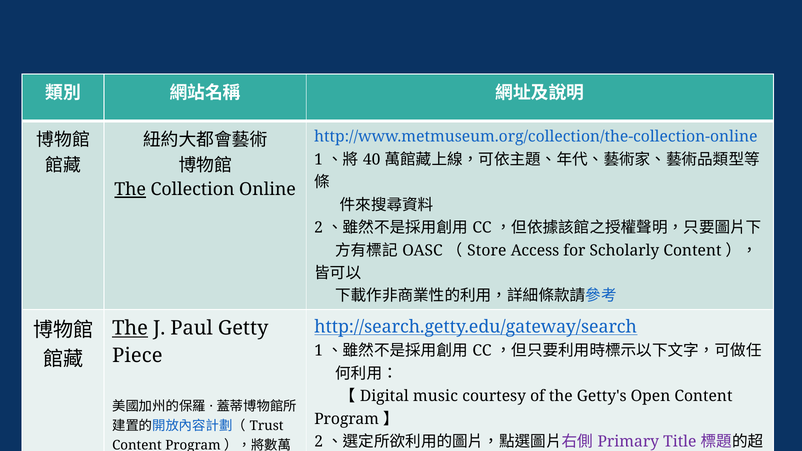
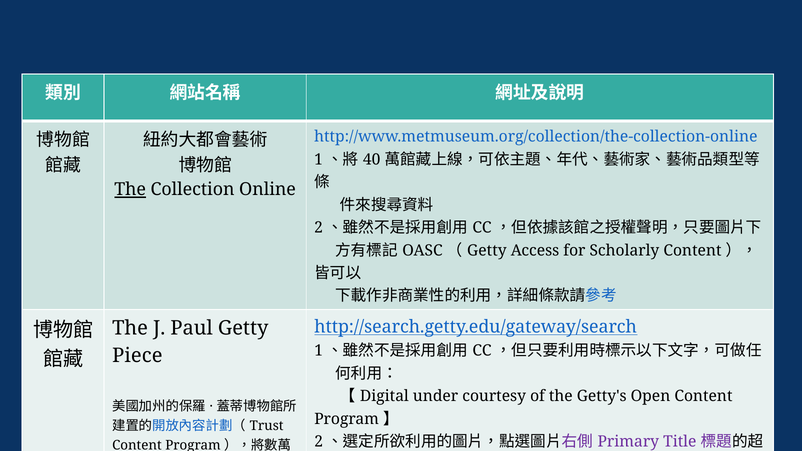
Store: Store -> Getty (487, 250)
The underline: present -> none (130, 328)
music: music -> under (436, 396)
